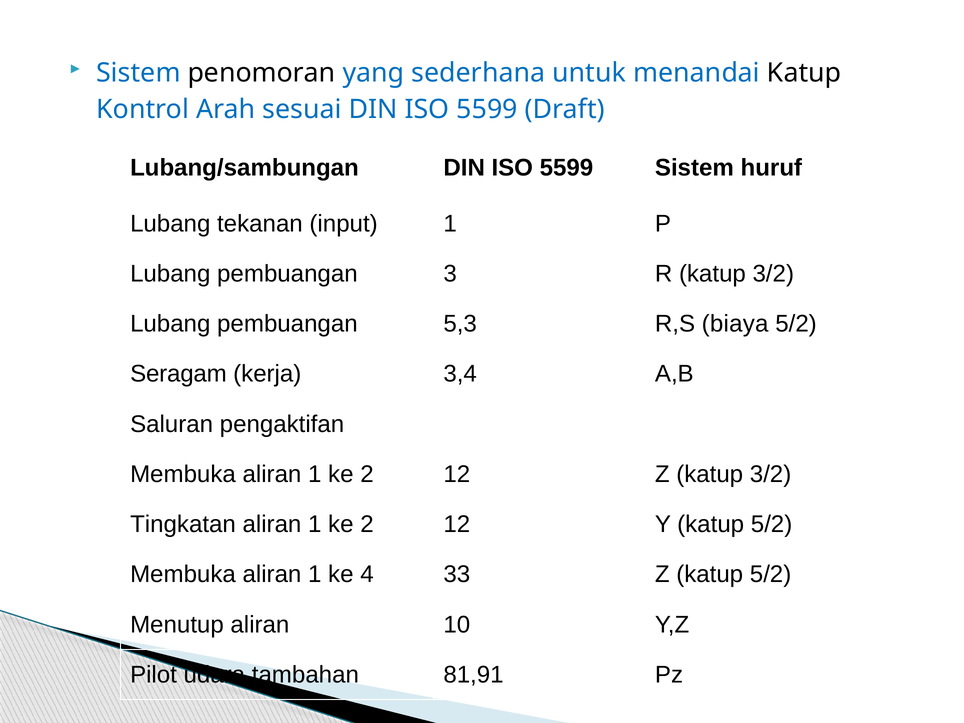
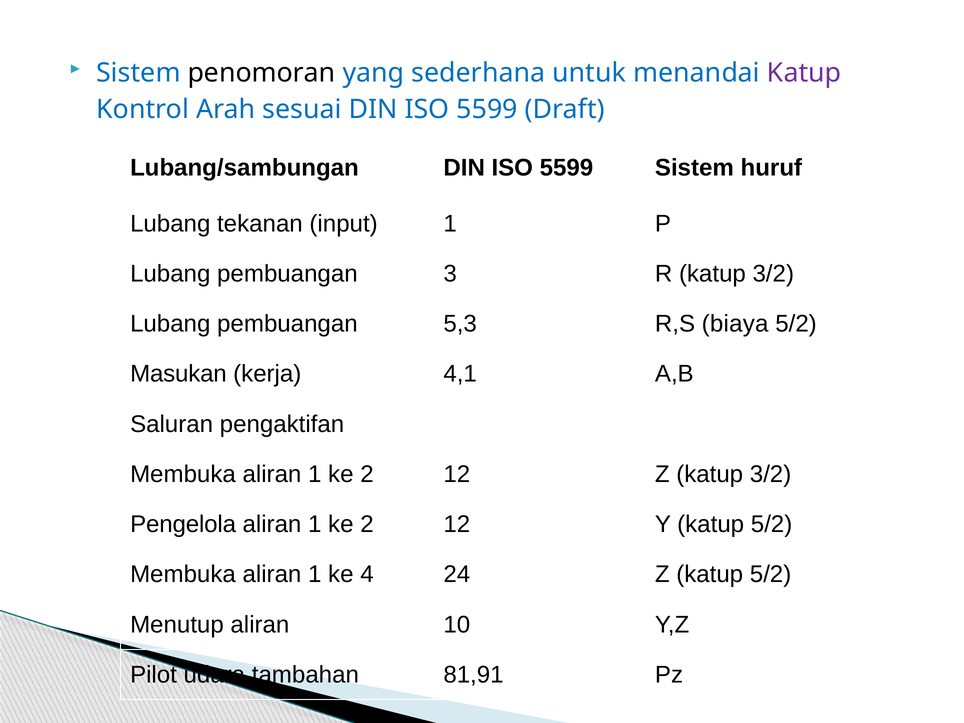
Katup colour: black -> purple (804, 73)
Seragam: Seragam -> Masukan (178, 374)
3,4: 3,4 -> 4,1 (460, 374)
Tingkatan: Tingkatan -> Pengelola (183, 524)
33: 33 -> 24 (457, 575)
